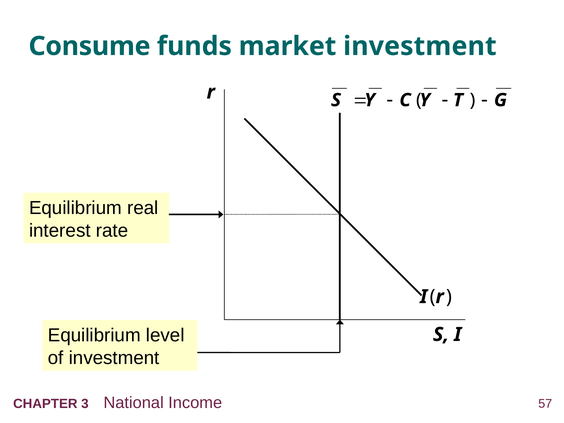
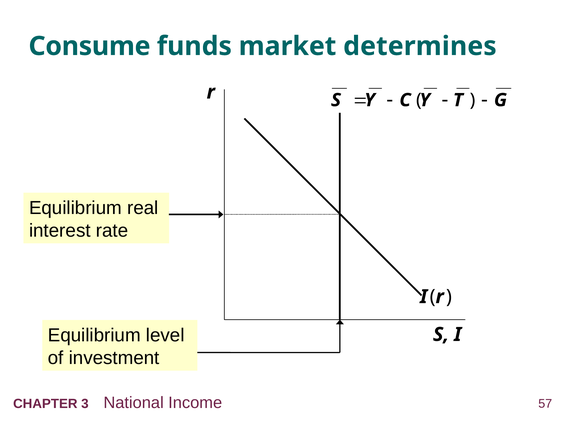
market investment: investment -> determines (420, 46)
